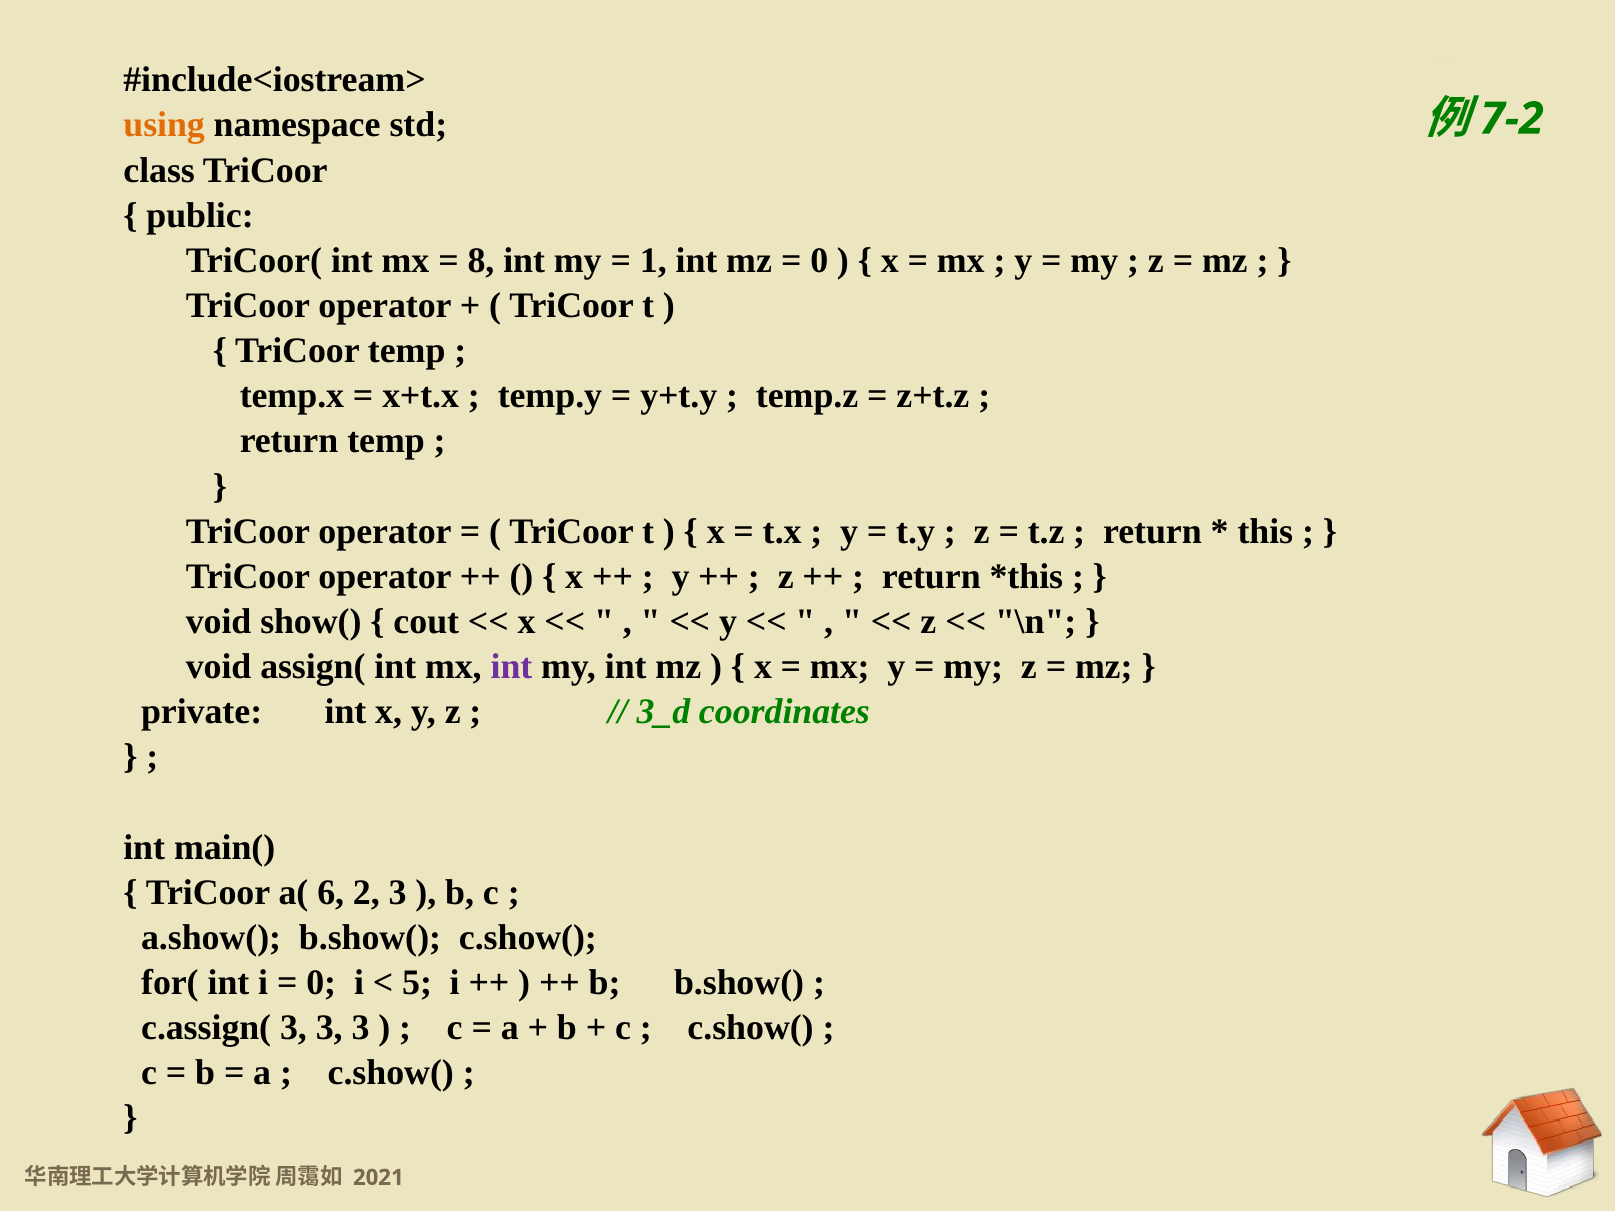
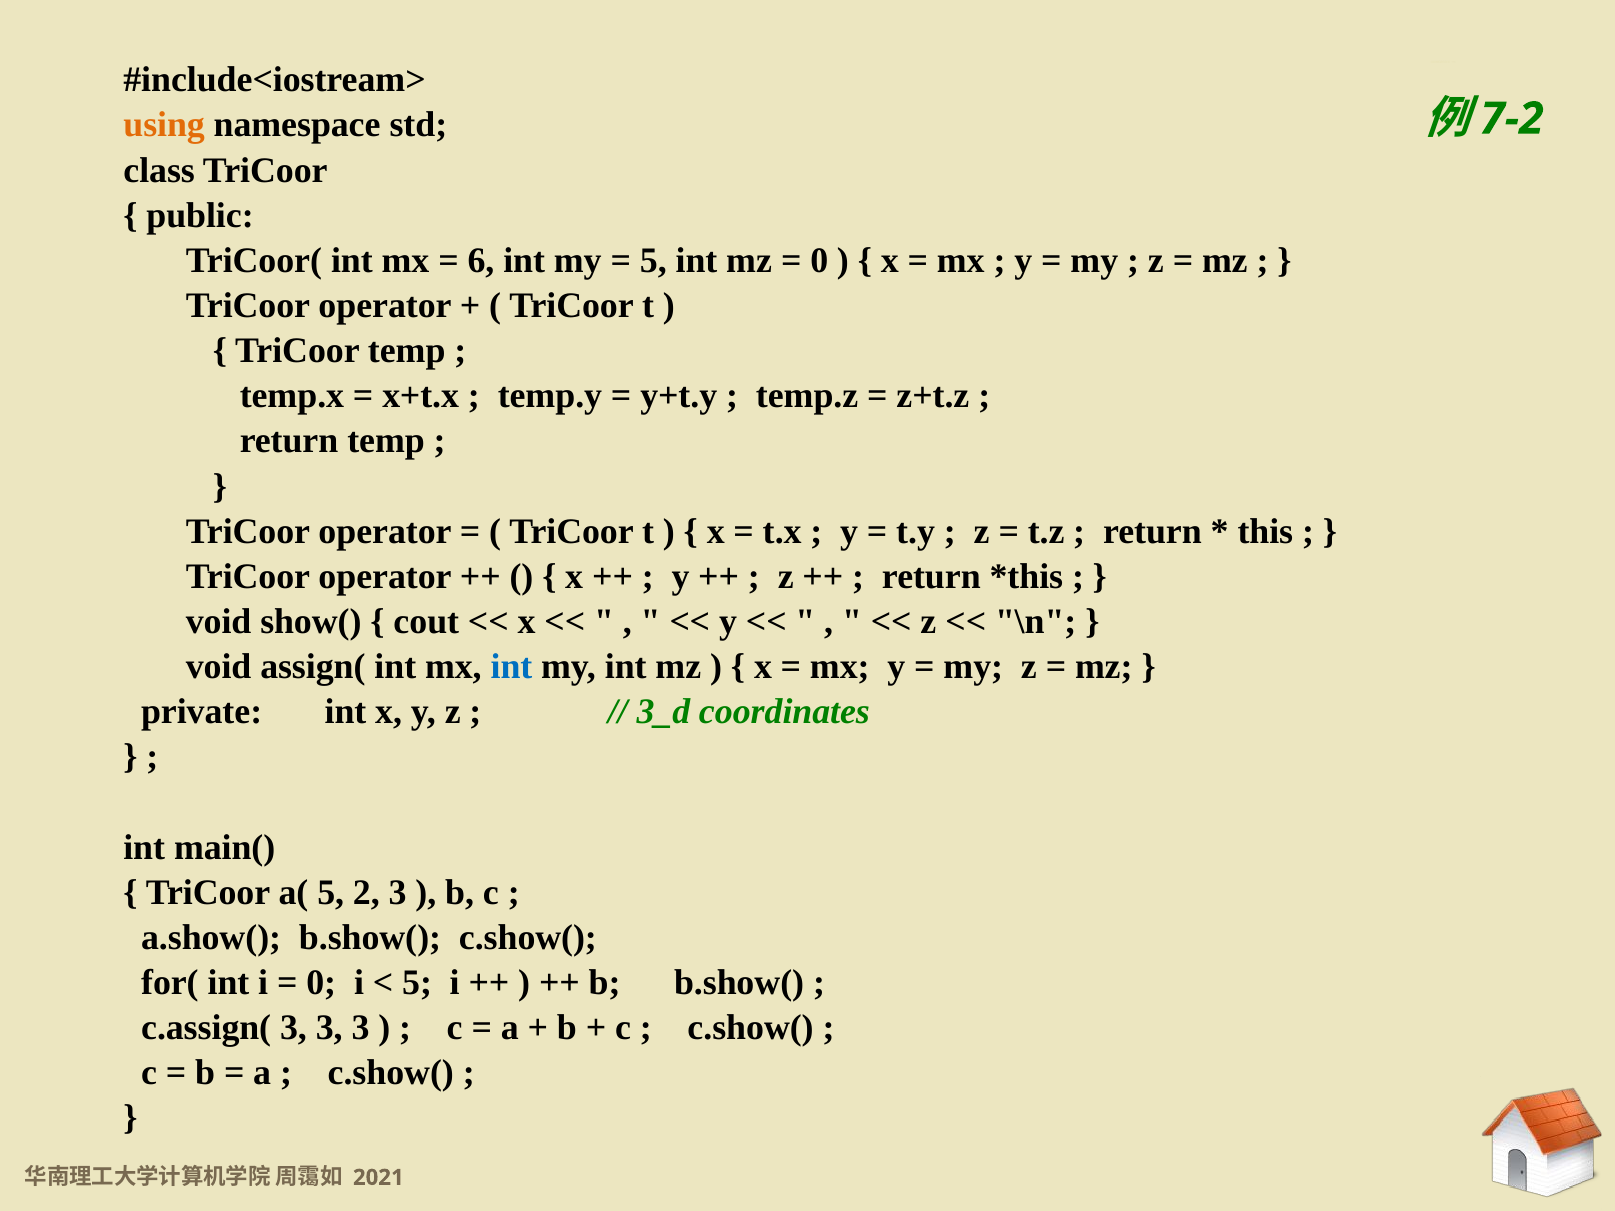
8: 8 -> 6 (481, 261)
1: 1 -> 5 (653, 261)
int colour: purple -> blue (512, 667)
a( 6: 6 -> 5 (331, 893)
